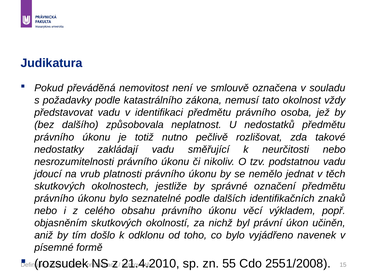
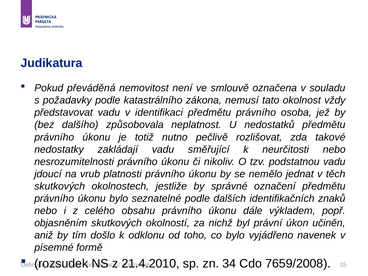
věcí: věcí -> dále (253, 211)
55: 55 -> 34 (229, 264)
2551/2008: 2551/2008 -> 7659/2008 (298, 264)
